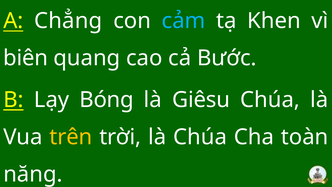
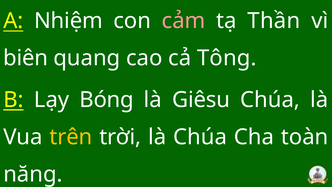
Chẳng: Chẳng -> Nhiệm (68, 21)
cảm colour: light blue -> pink (184, 21)
Khen: Khen -> Thần (274, 21)
Bước: Bước -> Tông (227, 58)
